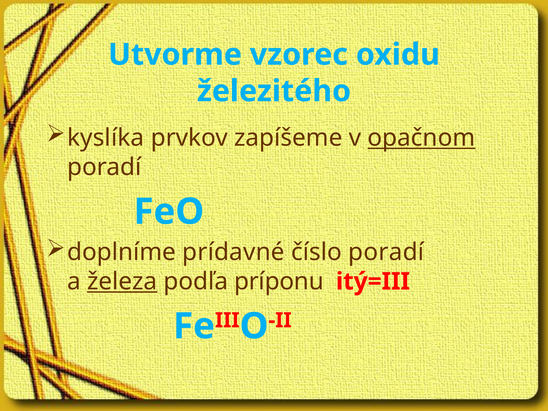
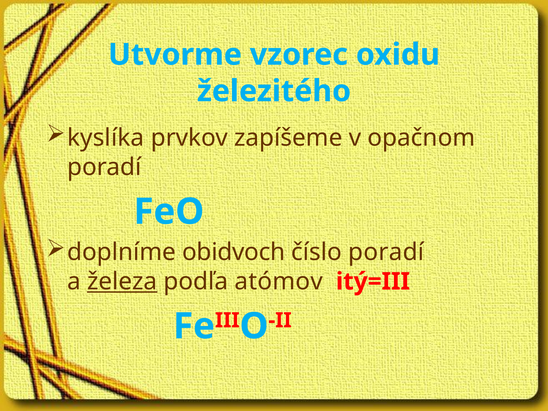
opačnom underline: present -> none (421, 138)
prídavné: prídavné -> obidvoch (234, 252)
príponu: príponu -> atómov (279, 282)
